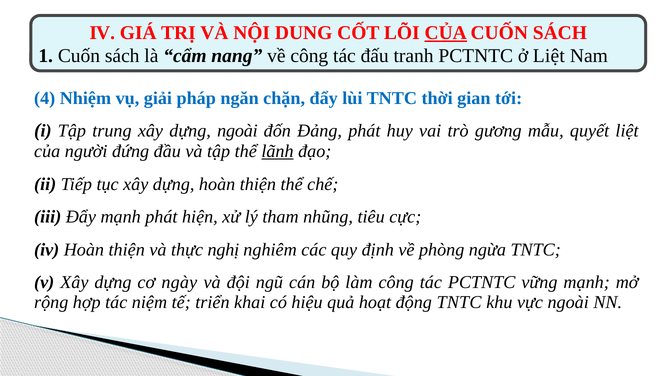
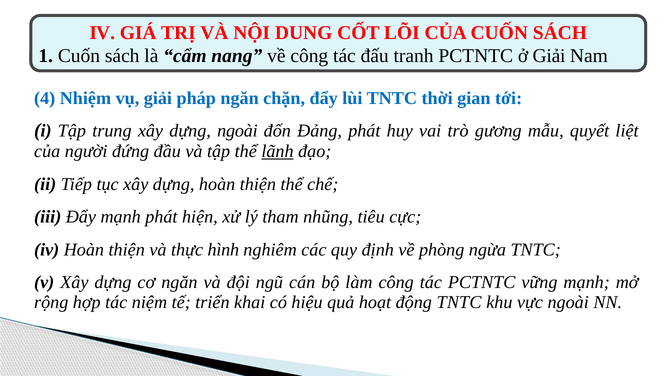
CỦA underline: present -> none (446, 33)
ở Liệt: Liệt -> Giải (549, 56)
nghị: nghị -> hình (223, 250)
cơ ngày: ngày -> ngăn (179, 283)
